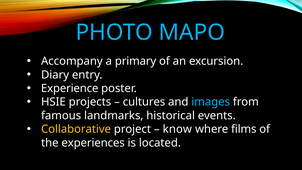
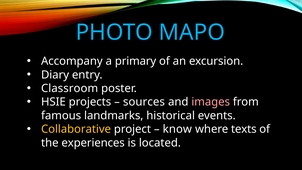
Experience: Experience -> Classroom (70, 88)
cultures: cultures -> sources (144, 102)
images colour: light blue -> pink (211, 102)
films: films -> texts (244, 129)
